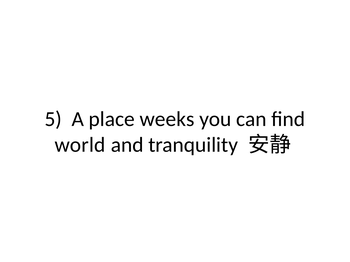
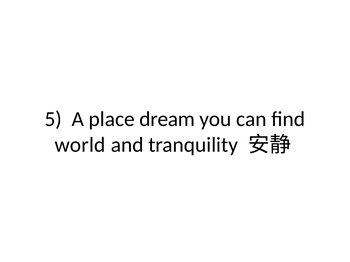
weeks: weeks -> dream (167, 119)
